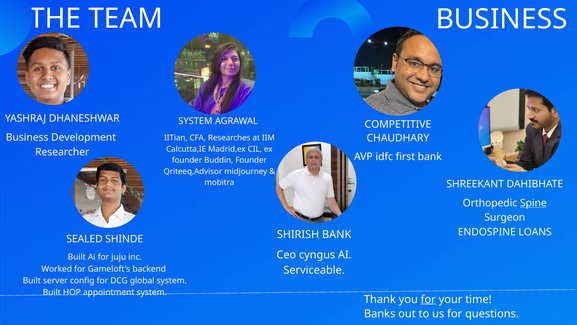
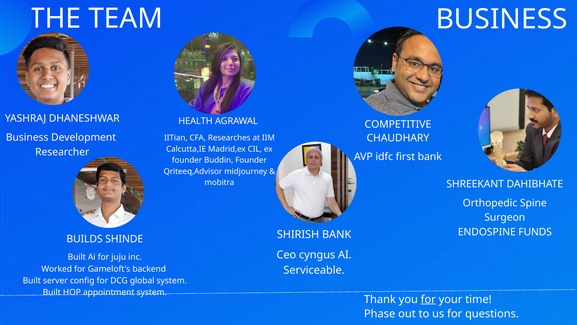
SYSTEM: SYSTEM -> HEALTH (196, 121)
Spine underline: present -> none (533, 203)
LOANS: LOANS -> FUNDS (535, 232)
SEALED: SEALED -> BUILDS (85, 239)
Banks: Banks -> Phase (380, 313)
